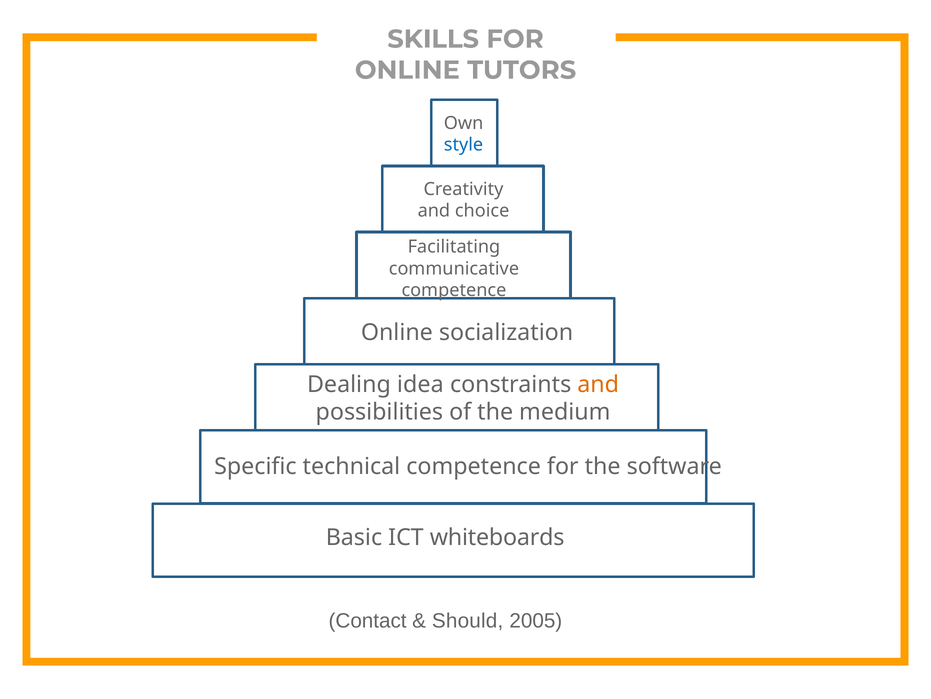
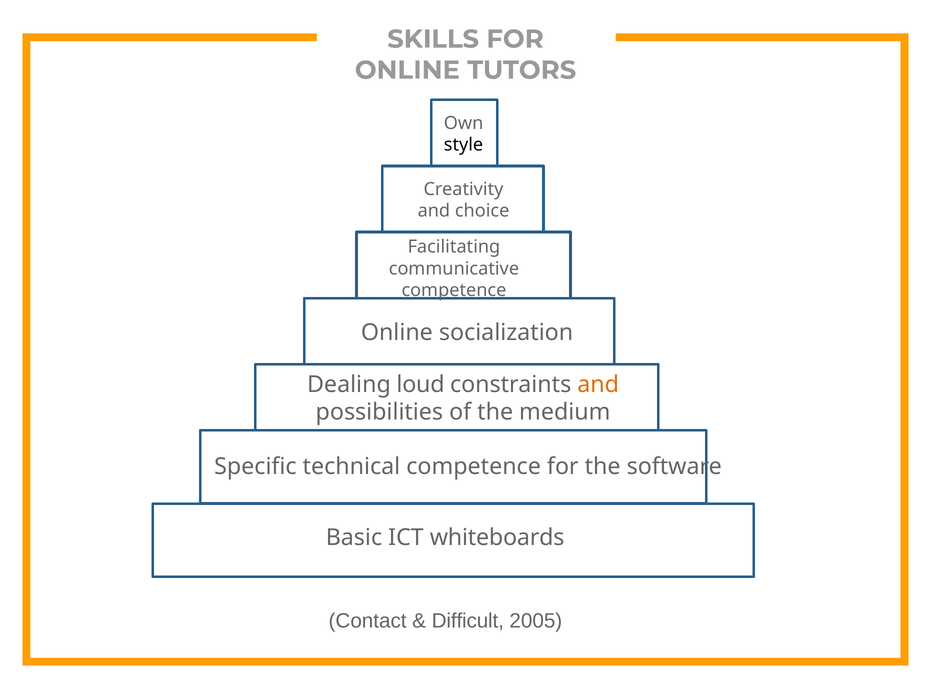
style colour: blue -> black (464, 145)
idea: idea -> loud (421, 384)
Should: Should -> Difficult (468, 620)
